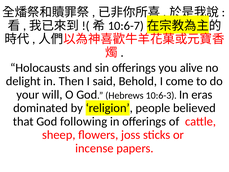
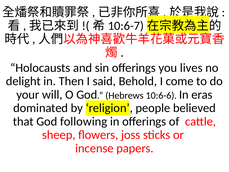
alive: alive -> lives (191, 68)
10:6-3: 10:6-3 -> 10:6-6 (161, 95)
